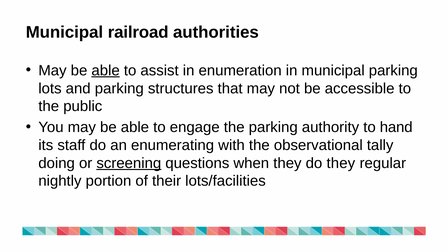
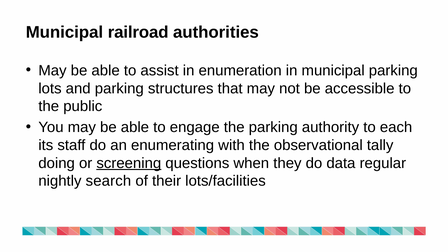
able underline: present -> none (106, 70)
hand: hand -> each (396, 127)
do they: they -> data (341, 163)
portion: portion -> search (108, 181)
